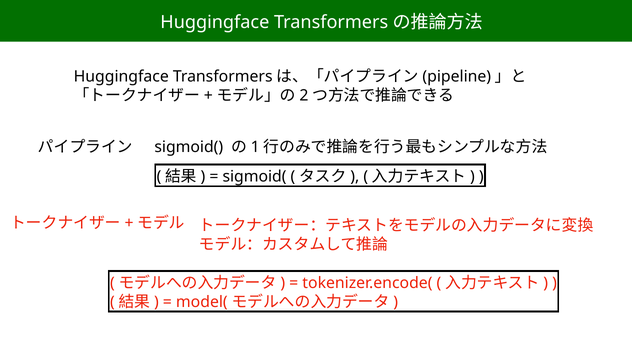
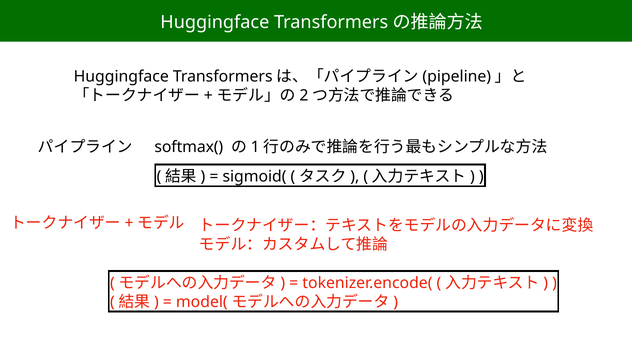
sigmoid(: sigmoid( -> softmax( (189, 147)
